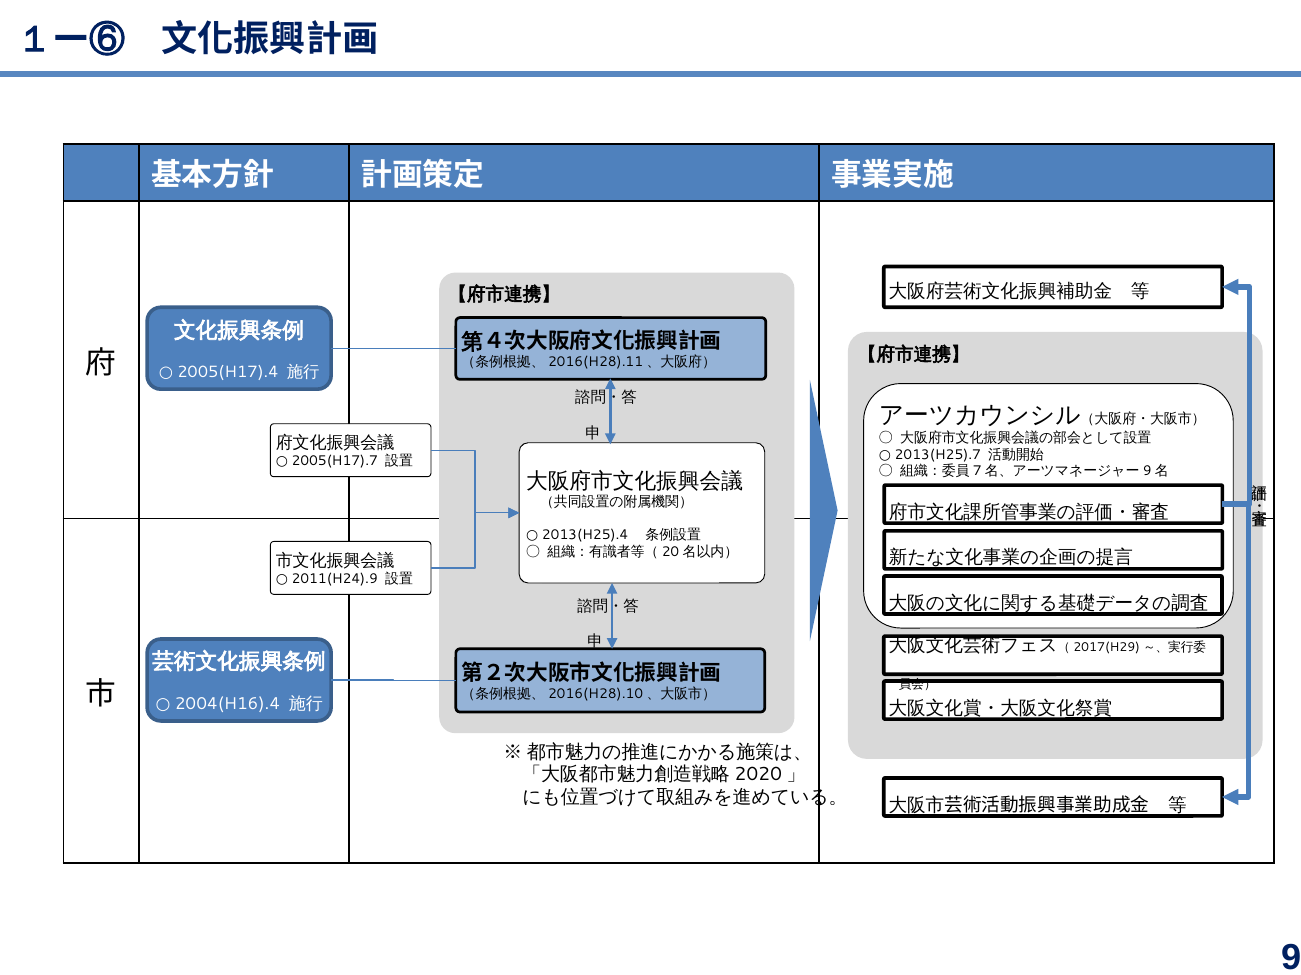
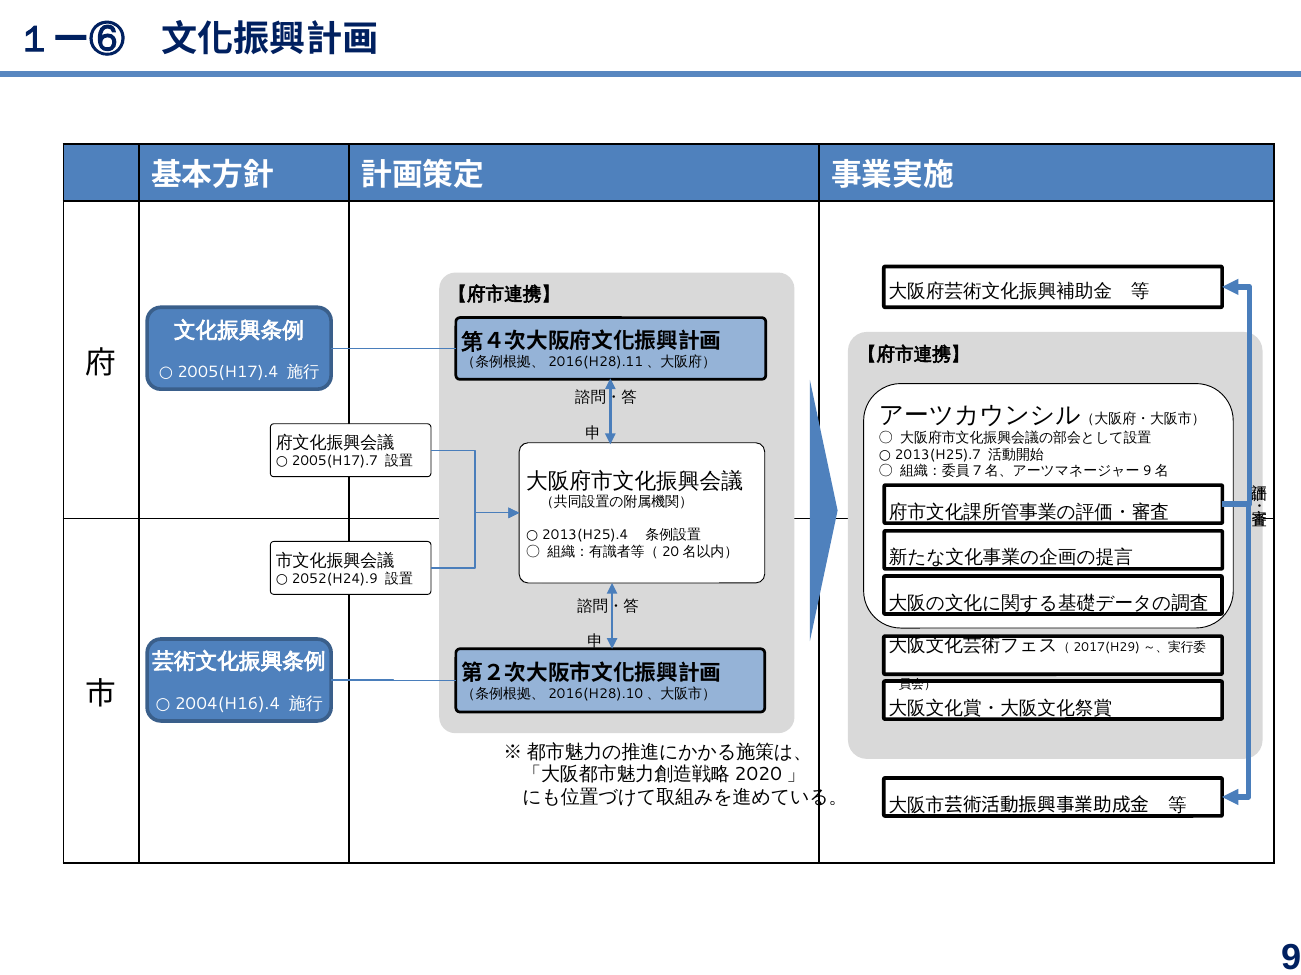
2011(H24).9: 2011(H24).9 -> 2052(H24).9 (335, 579)
